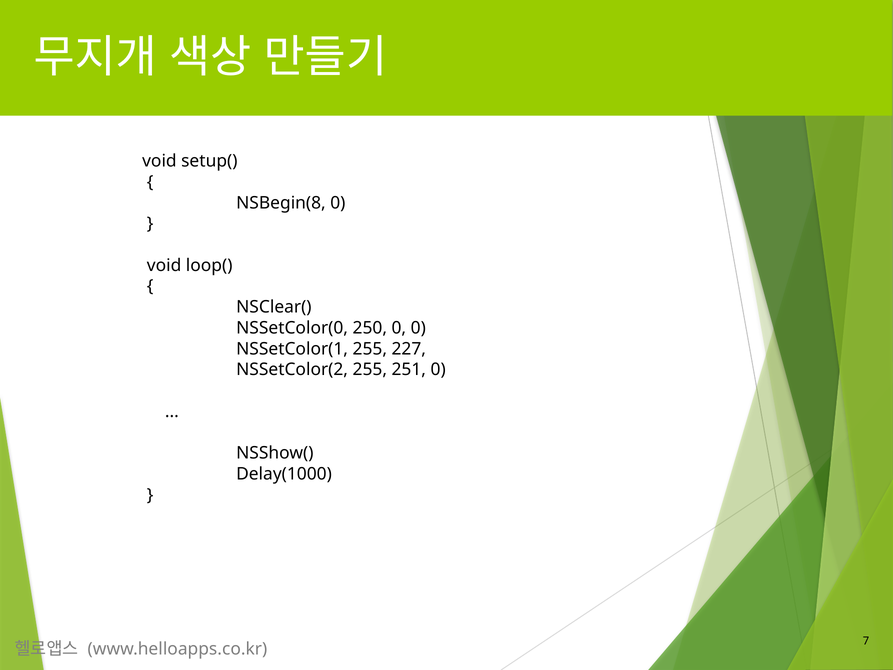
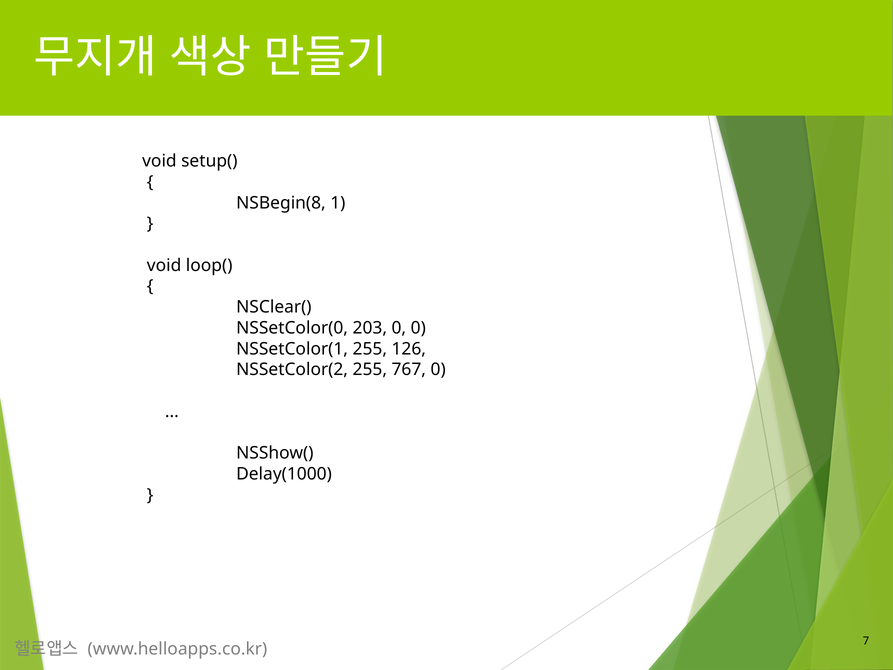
NSBegin(8 0: 0 -> 1 (338, 203)
250: 250 -> 203 (370, 328)
227: 227 -> 126 (409, 349)
251: 251 -> 767 (409, 370)
